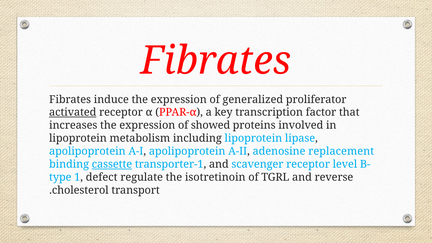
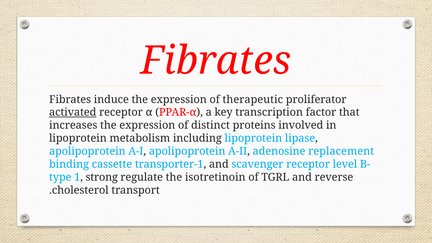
generalized: generalized -> therapeutic (253, 99)
showed: showed -> distinct (210, 125)
cassette underline: present -> none (112, 164)
defect: defect -> strong (102, 177)
